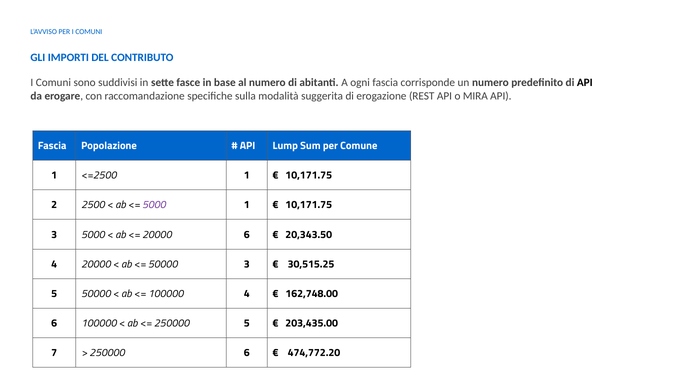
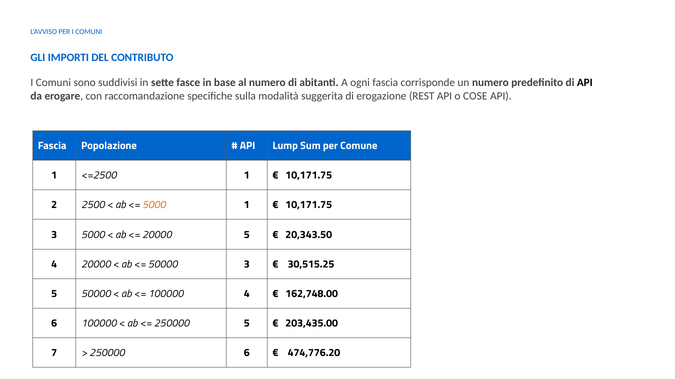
MIRA: MIRA -> COSE (475, 96)
5000 colour: purple -> orange (154, 205)
20000 6: 6 -> 5 (247, 235)
474,772.20: 474,772.20 -> 474,776.20 (314, 353)
